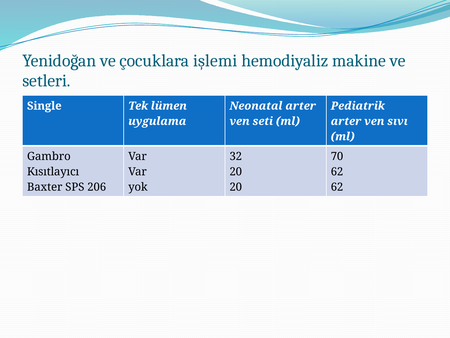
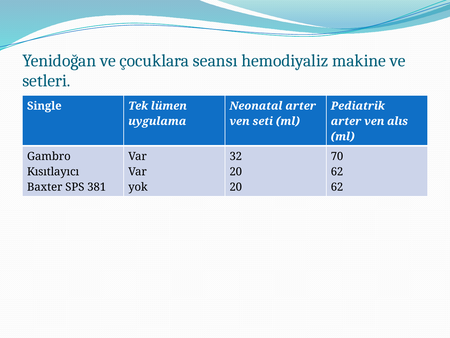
işlemi: işlemi -> seansı (215, 61)
sıvı: sıvı -> alıs (398, 121)
206: 206 -> 381 (97, 187)
